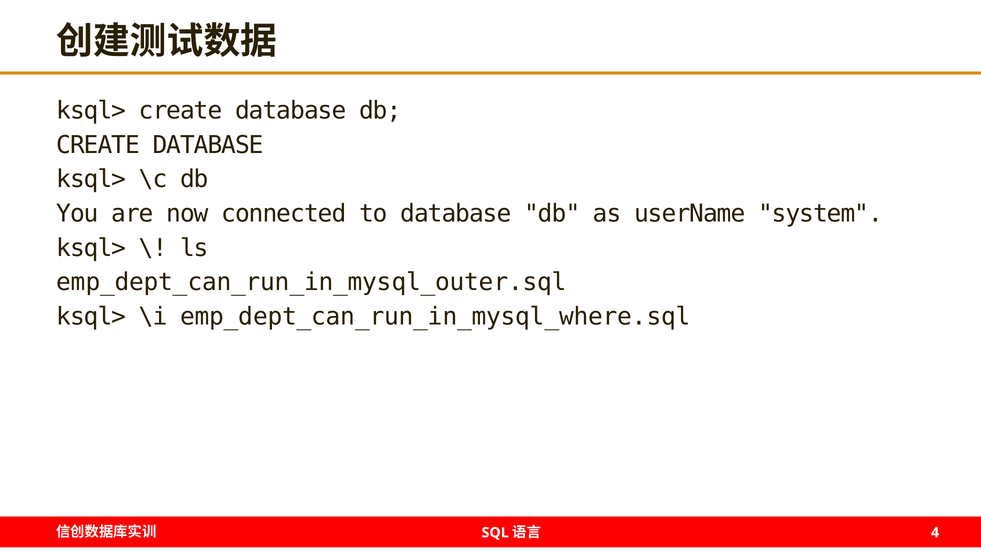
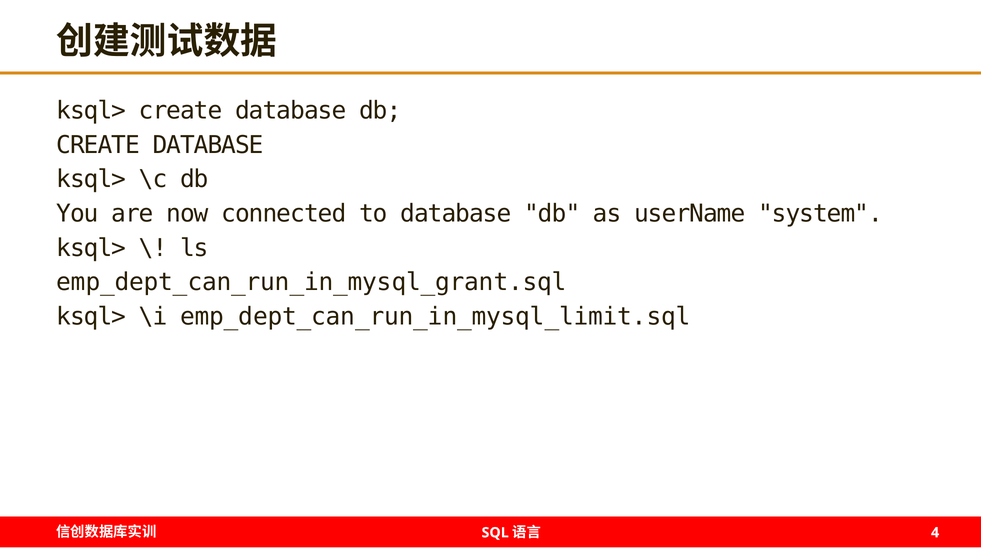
emp_dept_can_run_in_mysql_outer.sql: emp_dept_can_run_in_mysql_outer.sql -> emp_dept_can_run_in_mysql_grant.sql (312, 282)
emp_dept_can_run_in_mysql_where.sql: emp_dept_can_run_in_mysql_where.sql -> emp_dept_can_run_in_mysql_limit.sql (435, 317)
